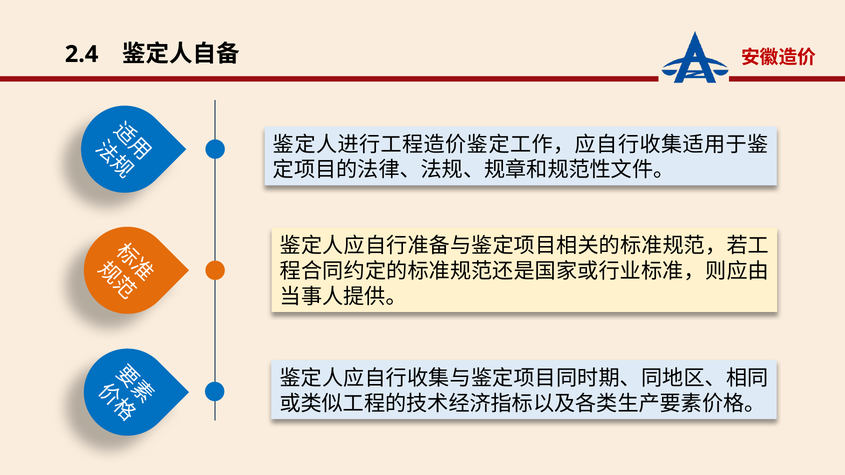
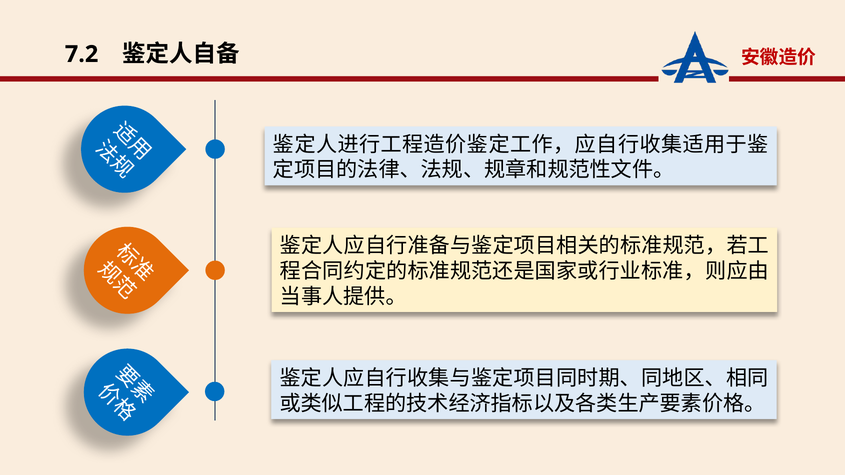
2.4: 2.4 -> 7.2 (82, 54)
